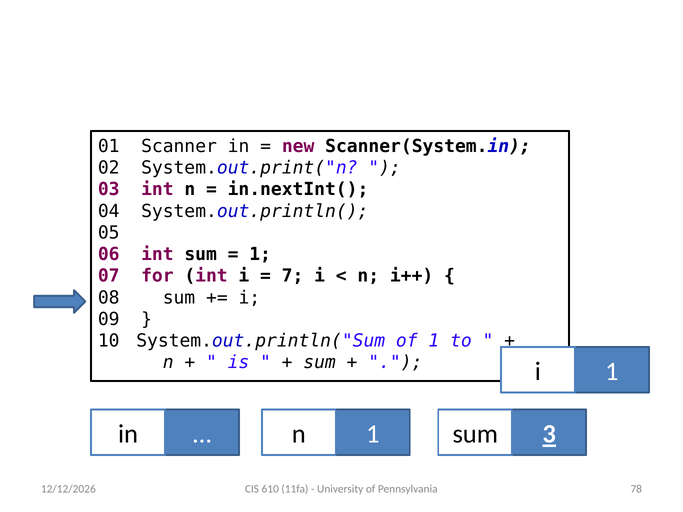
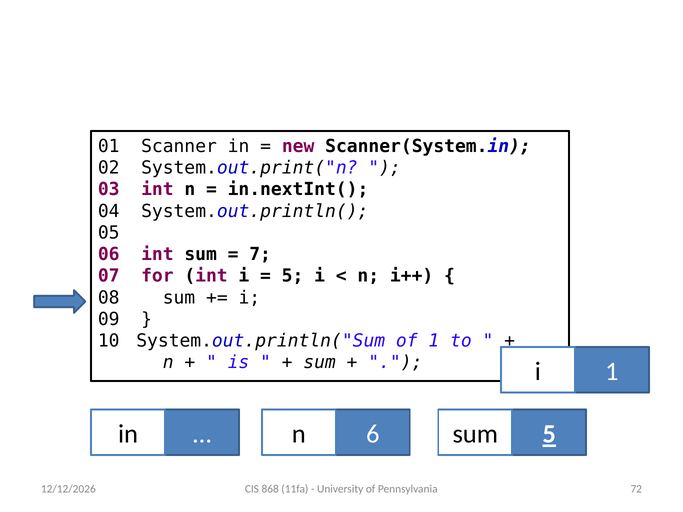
1: 1 -> 7 (260, 254)
7: 7 -> 5 (293, 276)
in 1: 1 -> 6 (373, 434)
n 3: 3 -> 5 (549, 434)
610: 610 -> 868 (270, 489)
78: 78 -> 72 (636, 489)
